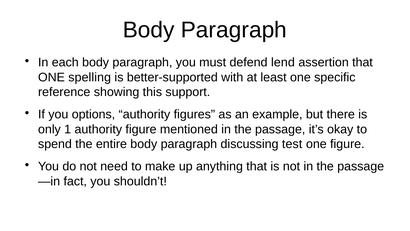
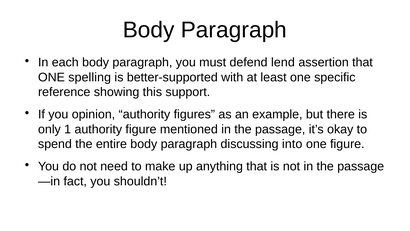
options: options -> opinion (93, 114)
test: test -> into (292, 144)
